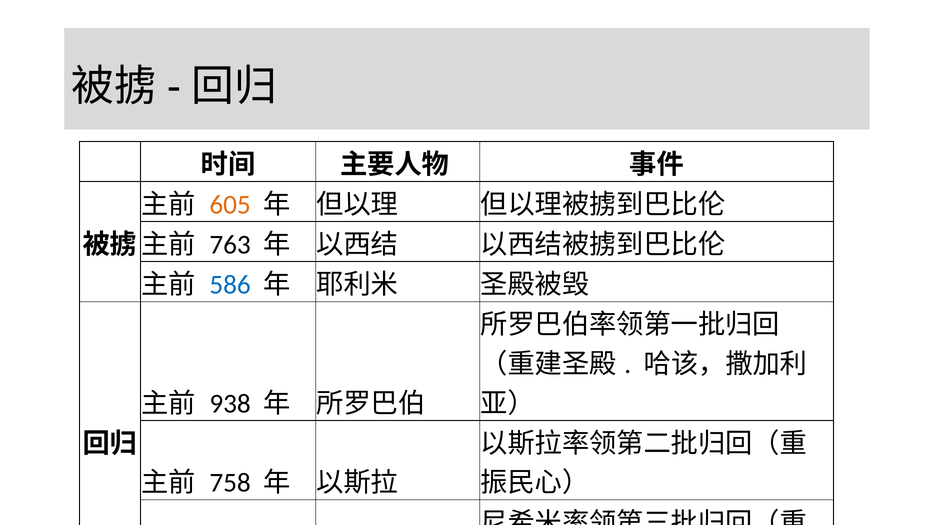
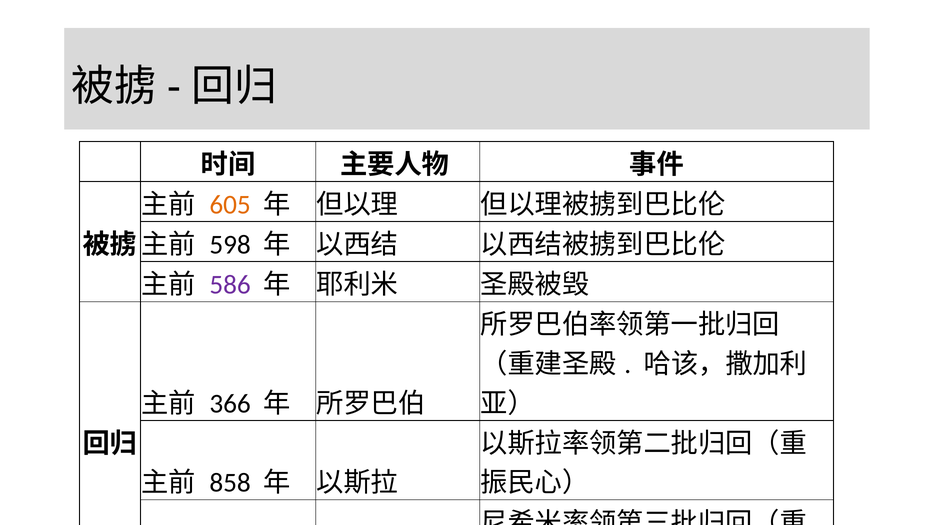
763: 763 -> 598 (230, 245)
586 colour: blue -> purple (230, 285)
938: 938 -> 366 (230, 404)
758: 758 -> 858 (230, 483)
